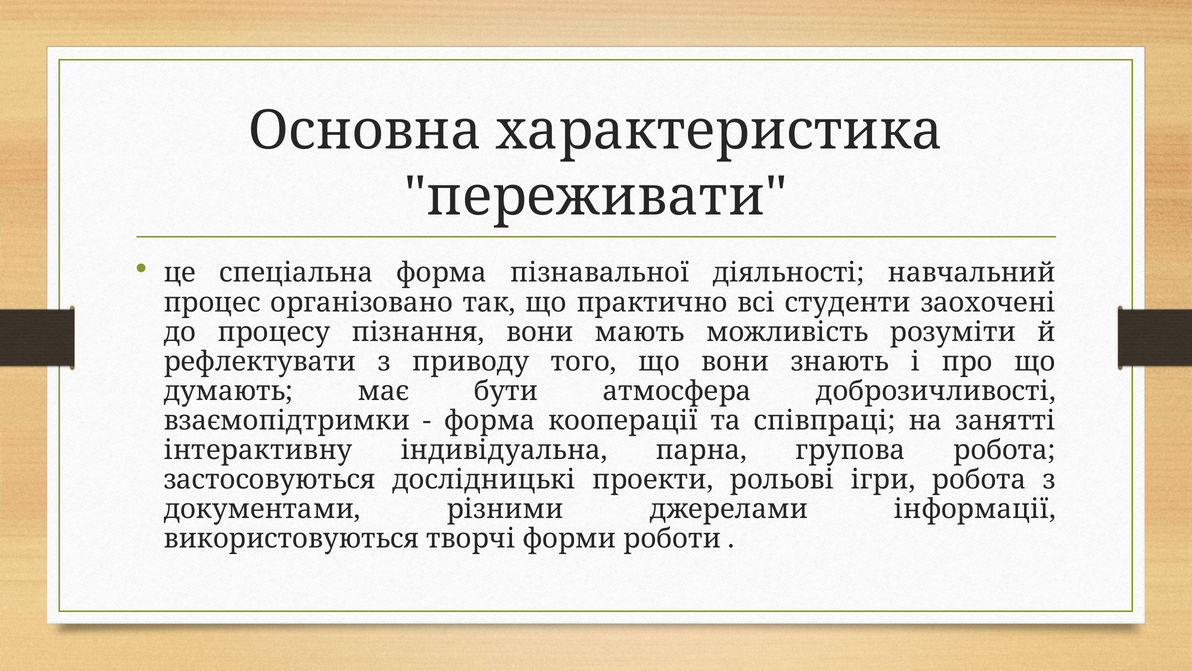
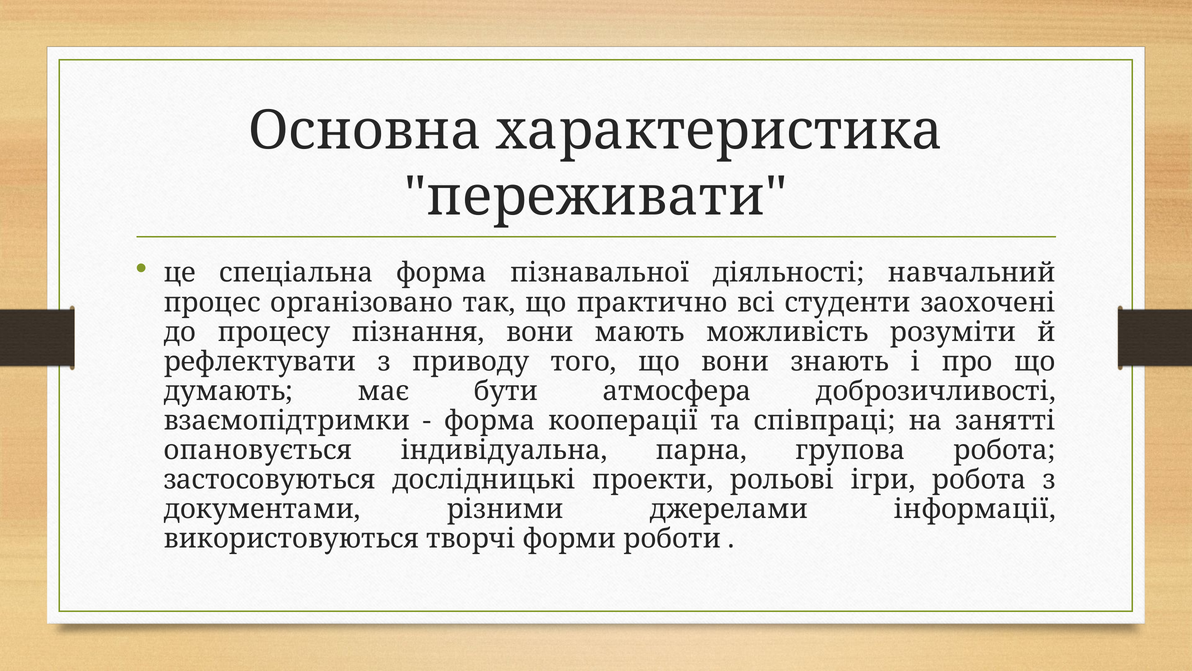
інтерактивну: інтерактивну -> опановується (258, 450)
